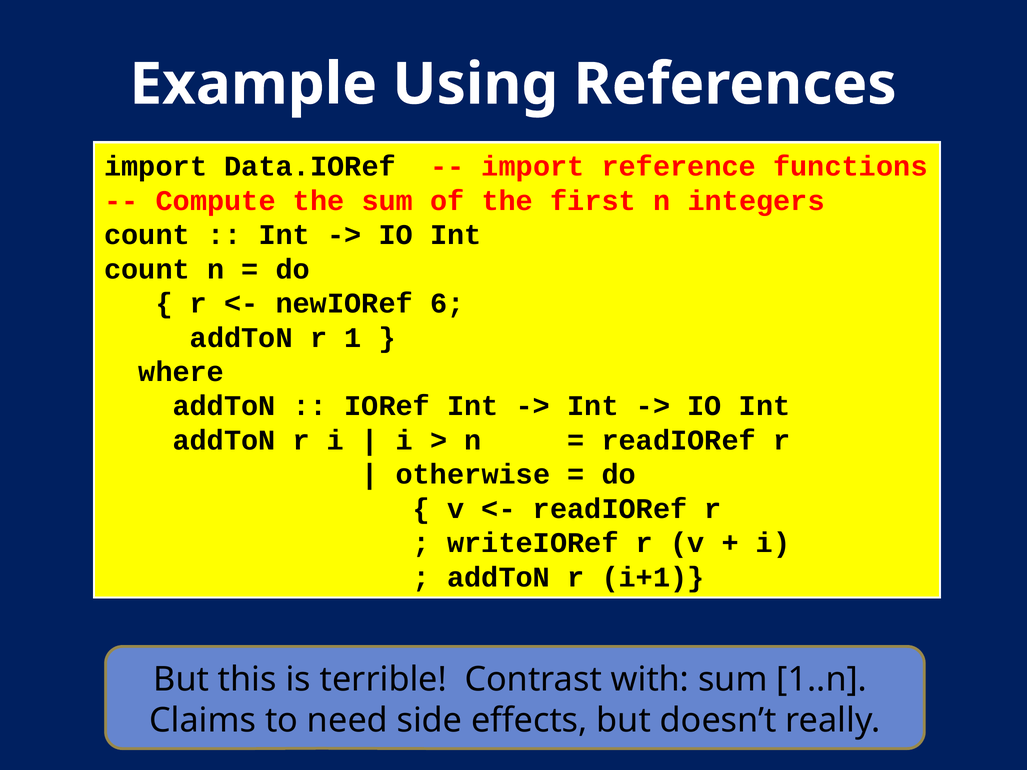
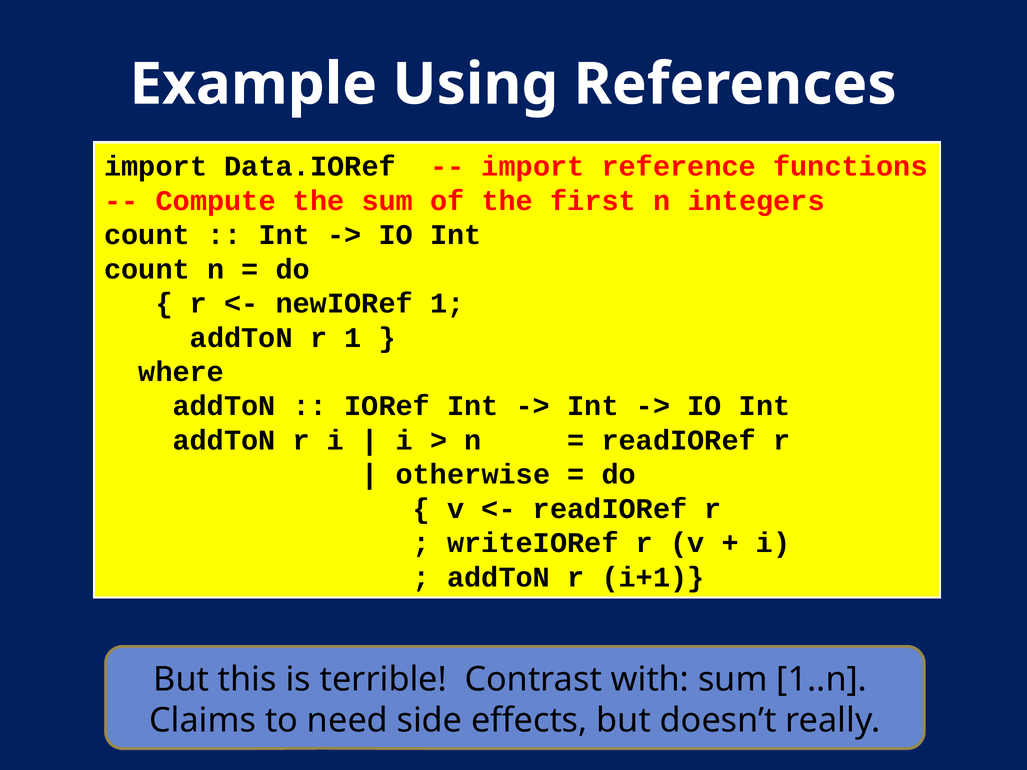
newIORef 6: 6 -> 1 (447, 303)
